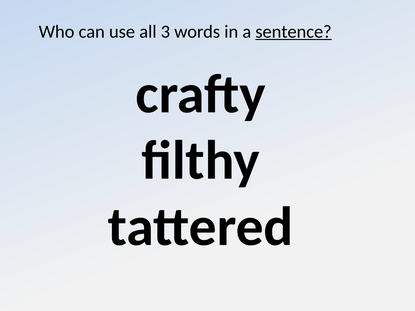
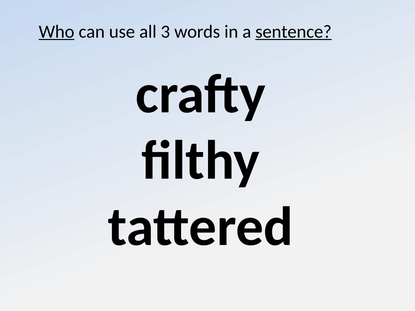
Who underline: none -> present (57, 32)
